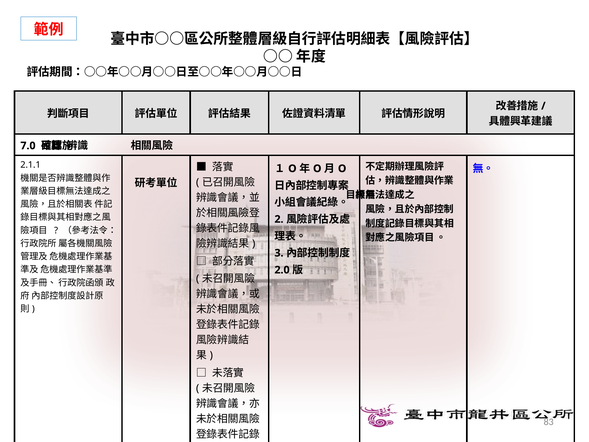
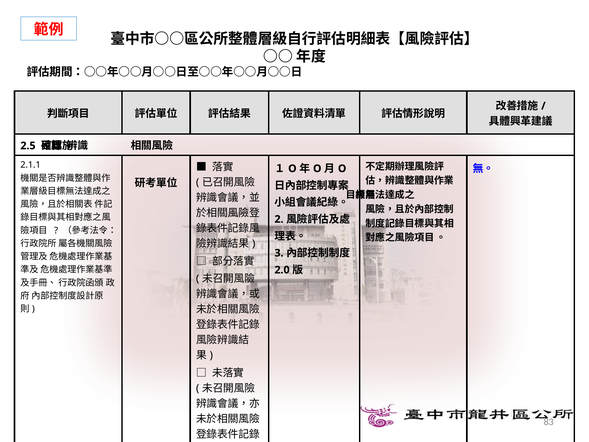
7.0: 7.0 -> 2.5 (28, 146)
